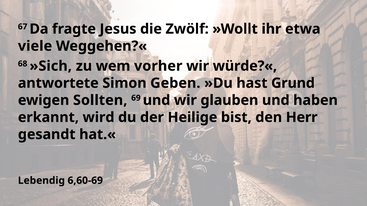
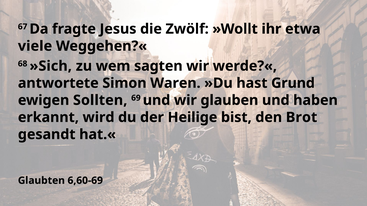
vorher: vorher -> sagten (158, 66)
würde?«: würde?« -> werde?« (245, 66)
Geben: Geben -> Waren (175, 83)
Herr: Herr -> Brot (302, 118)
Lebendig: Lebendig -> Glaubten (41, 181)
